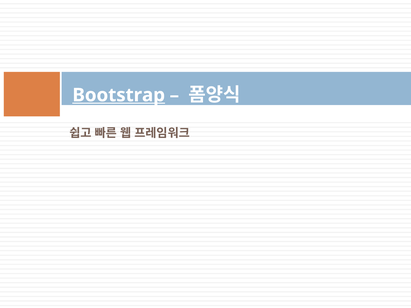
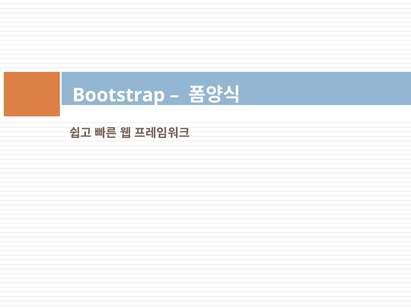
Bootstrap underline: present -> none (119, 95)
